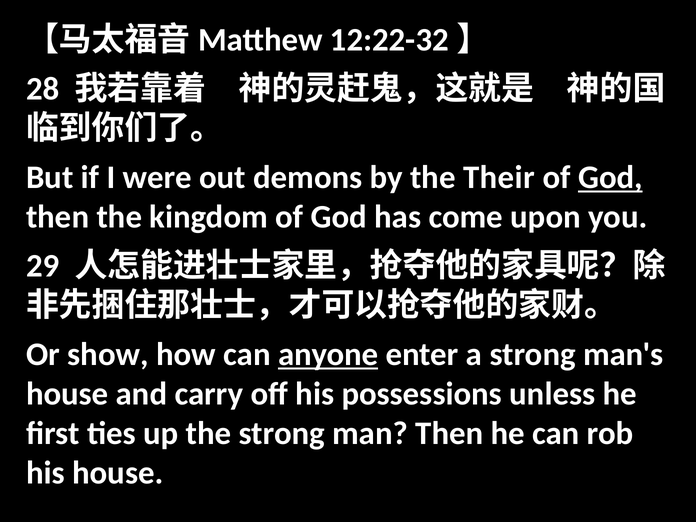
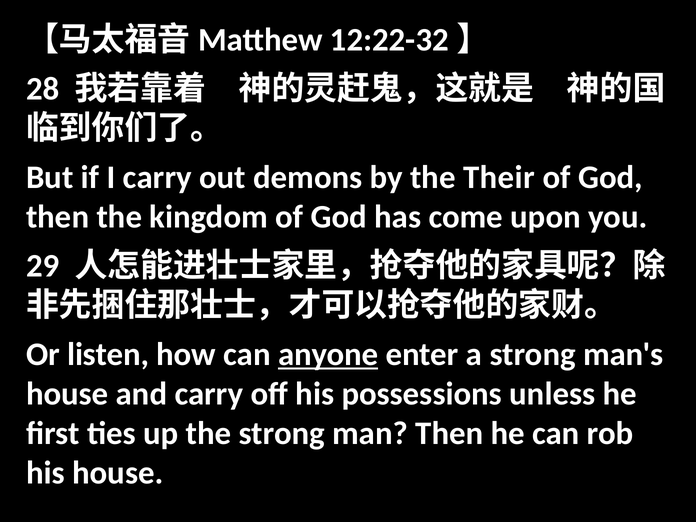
I were: were -> carry (157, 177)
God underline: present -> none (610, 177)
show: show -> listen (108, 355)
